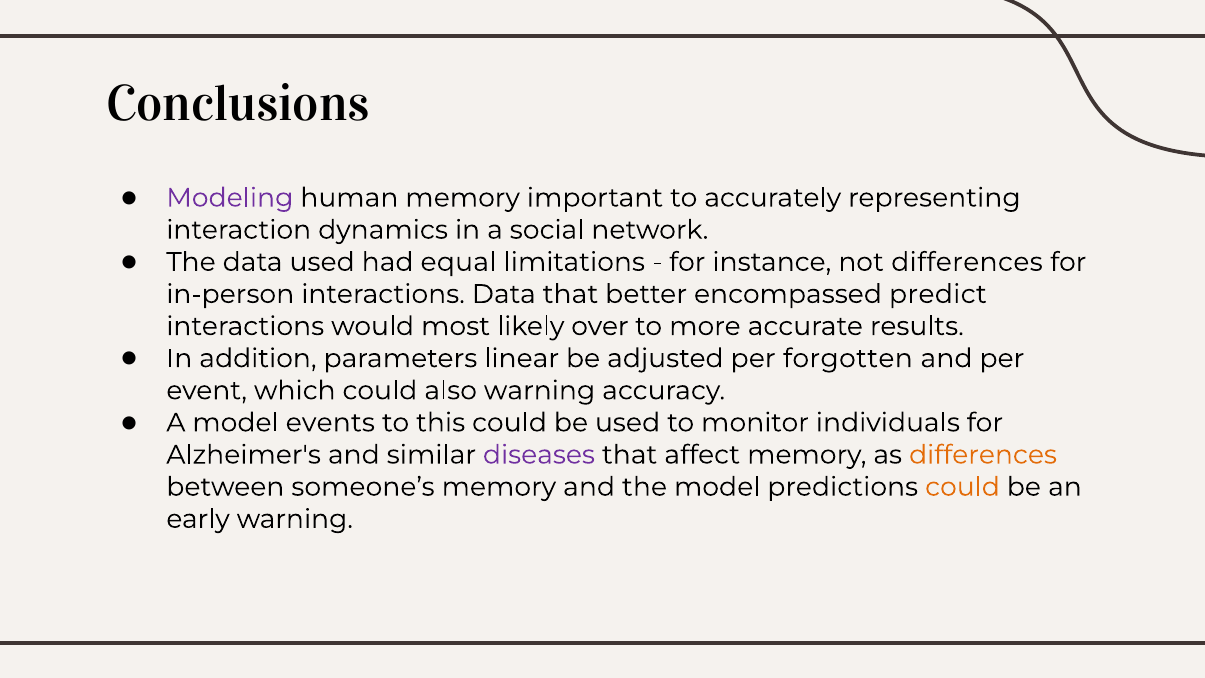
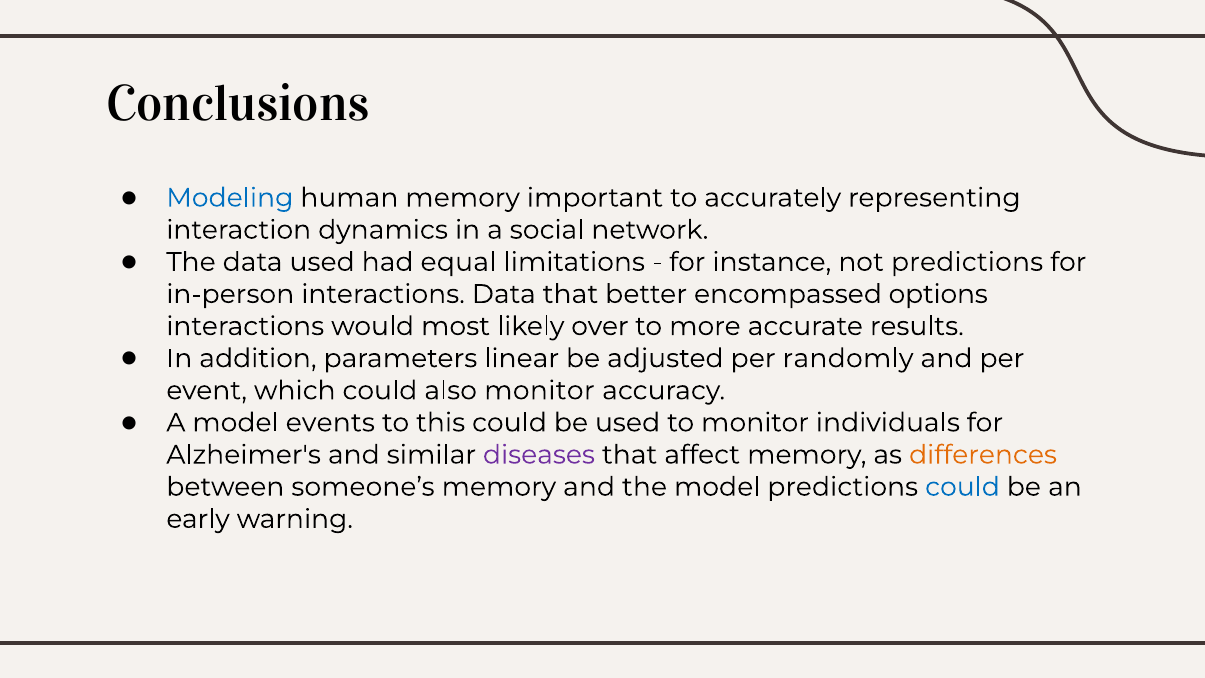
Modeling colour: purple -> blue (230, 198)
not differences: differences -> predictions (967, 262)
predict: predict -> options (938, 294)
forgotten: forgotten -> randomly (848, 358)
also warning: warning -> monitor (539, 390)
could colour: orange -> blue (962, 487)
